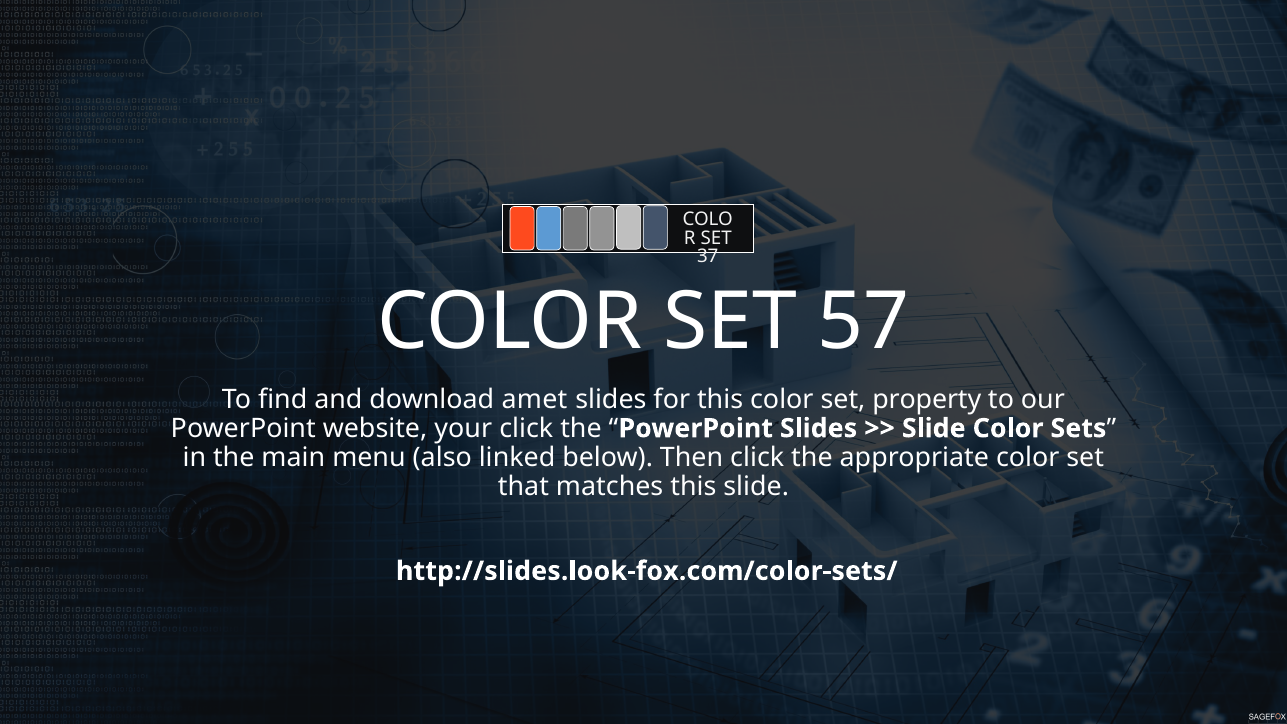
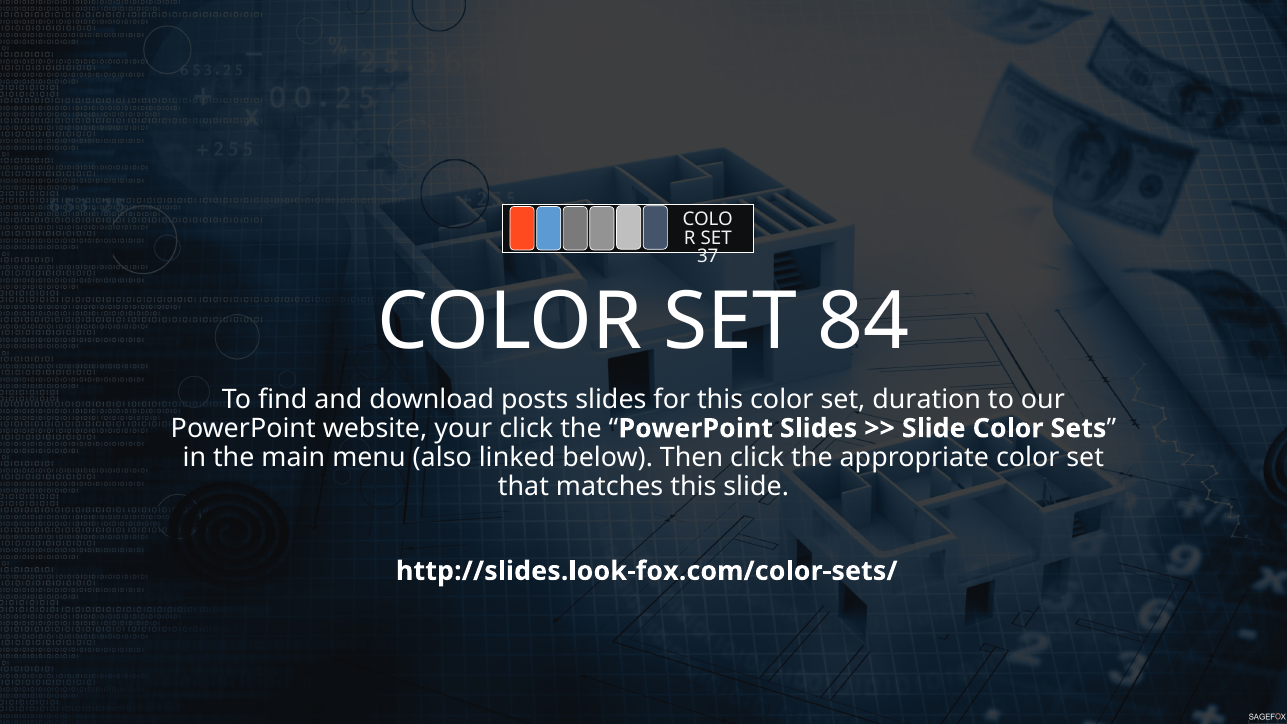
57: 57 -> 84 (864, 322)
amet: amet -> posts (535, 399)
property: property -> duration (927, 399)
